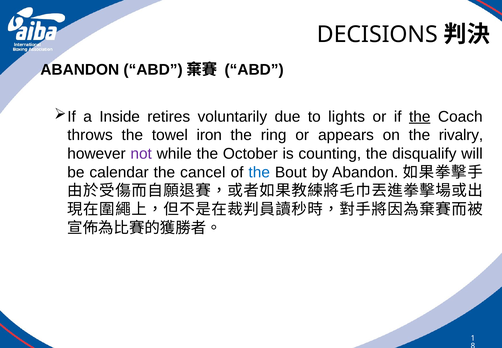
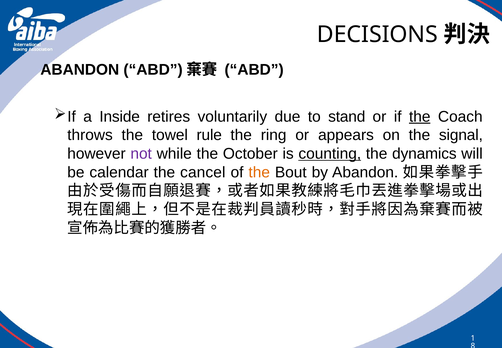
lights: lights -> stand (347, 116)
iron: iron -> rule (209, 135)
rivalry: rivalry -> signal (461, 135)
counting underline: none -> present (330, 153)
disqualify: disqualify -> dynamics (424, 153)
the colour: blue -> orange (259, 172)
